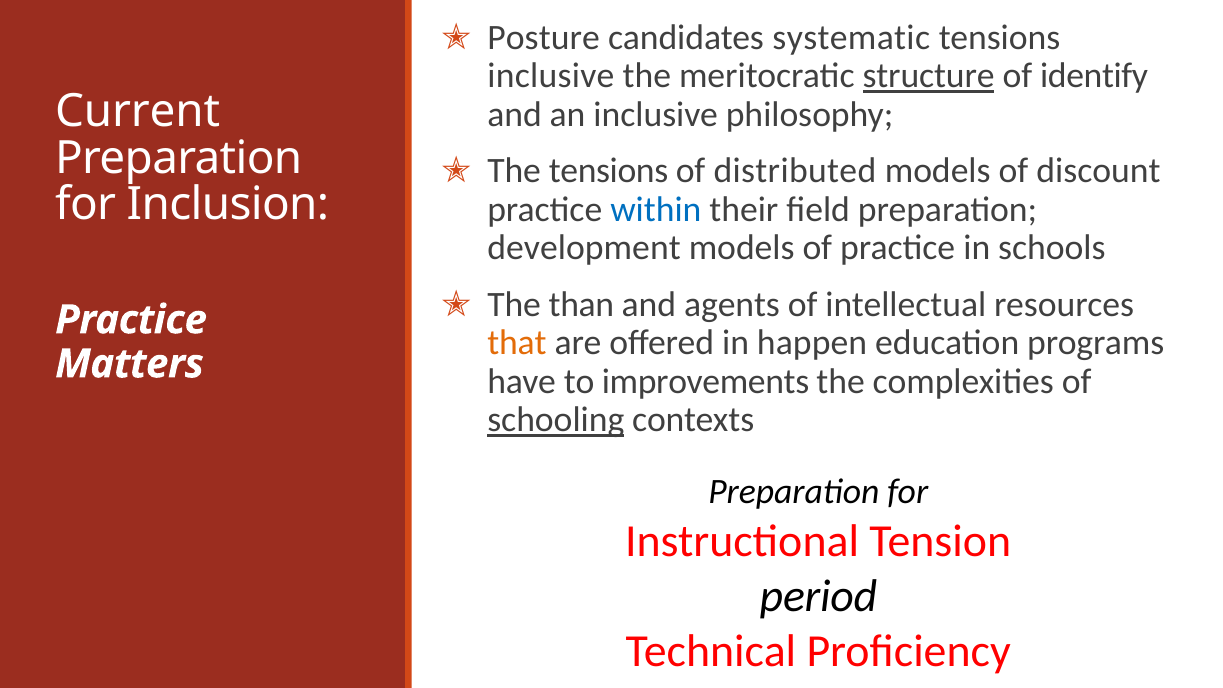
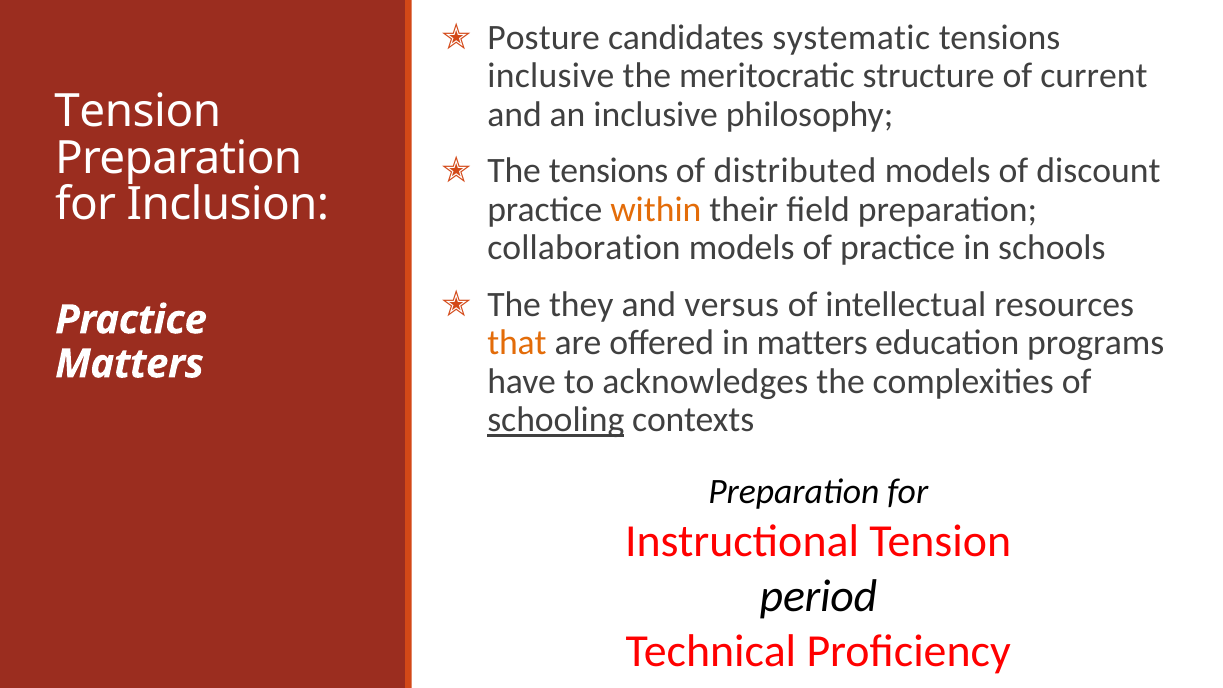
structure underline: present -> none (929, 76)
identify: identify -> current (1094, 76)
Current: Current -> Tension (138, 111)
within colour: blue -> orange (656, 210)
development: development -> collaboration (584, 248)
than: than -> they (581, 304)
agents: agents -> versus (732, 304)
in happen: happen -> matters (812, 343)
improvements: improvements -> acknowledges (705, 382)
